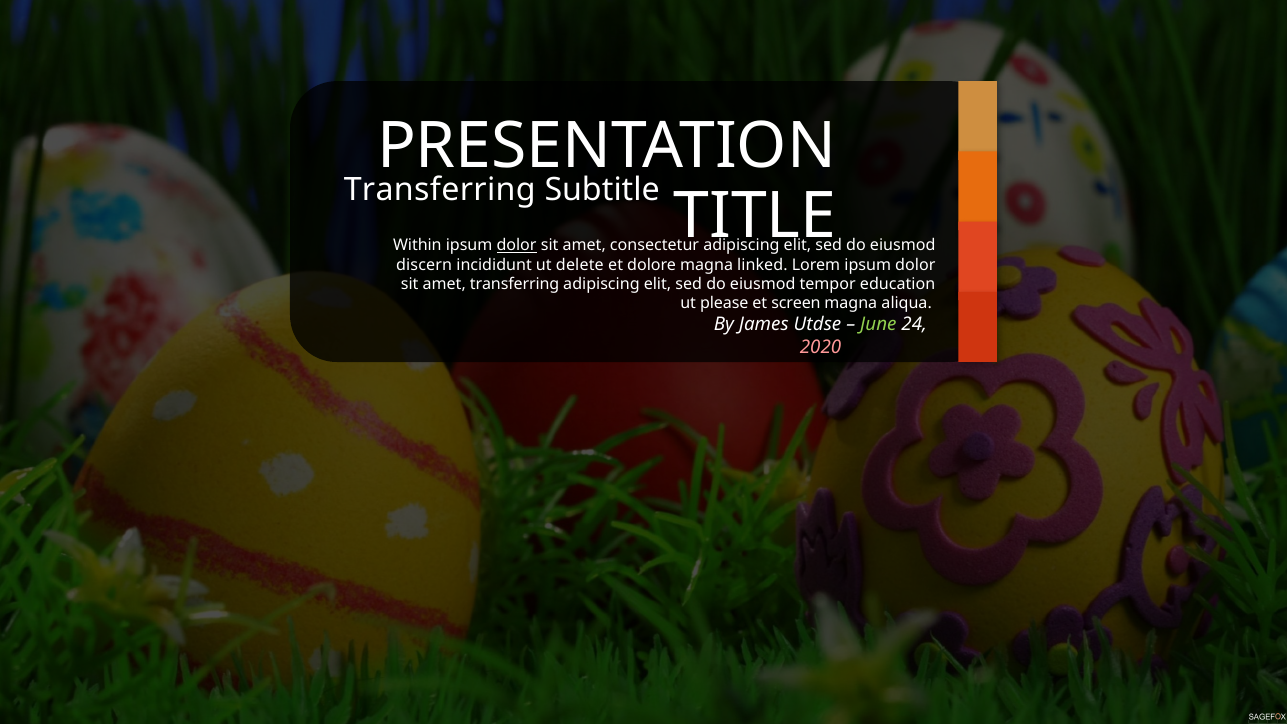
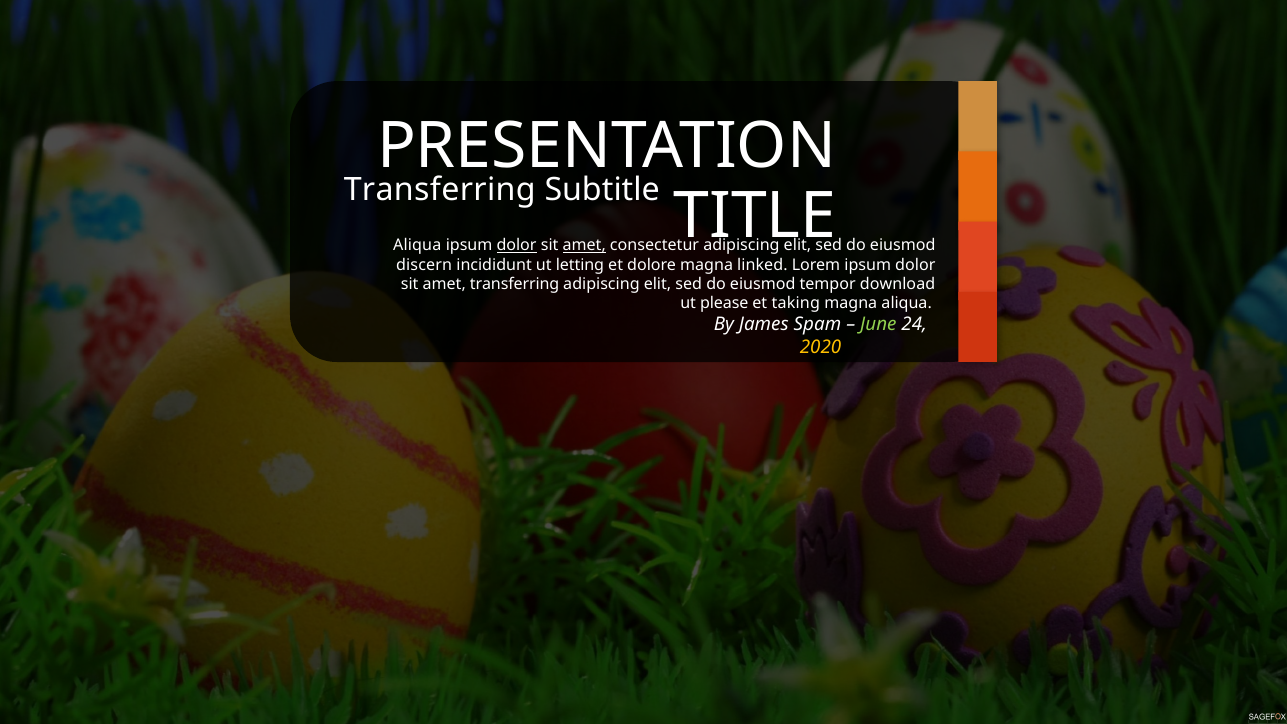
Within: Within -> Aliqua (417, 246)
amet underline: none -> present (584, 246)
delete: delete -> letting (580, 265)
education: education -> download (898, 284)
screen: screen -> taking (796, 304)
Utdse: Utdse -> Spam (817, 324)
2020 colour: pink -> yellow (821, 347)
